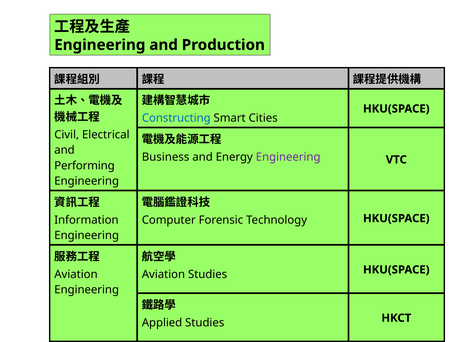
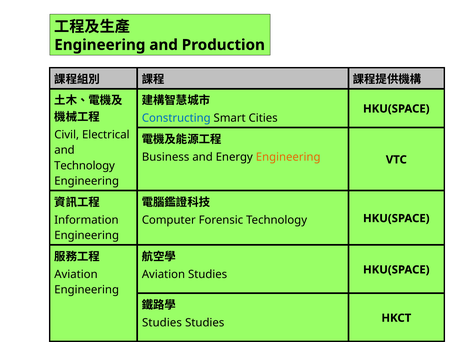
Engineering colour: purple -> orange (288, 157)
Performing: Performing -> Technology (85, 165)
Applied: Applied -> Studies (162, 322)
